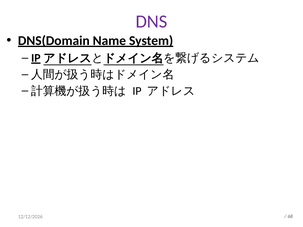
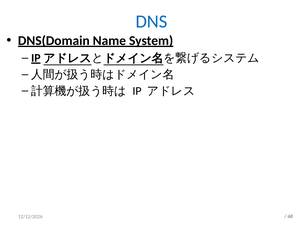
DNS colour: purple -> blue (151, 22)
